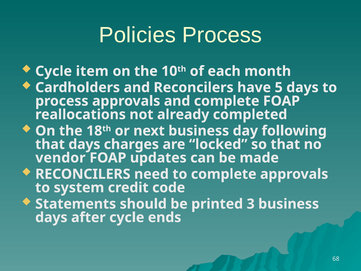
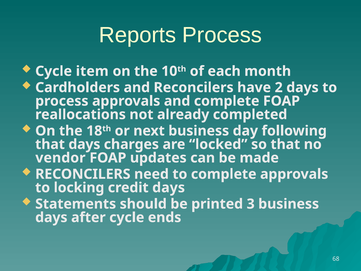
Policies: Policies -> Reports (138, 35)
5: 5 -> 2 (279, 87)
system: system -> locking (79, 187)
credit code: code -> days (169, 187)
